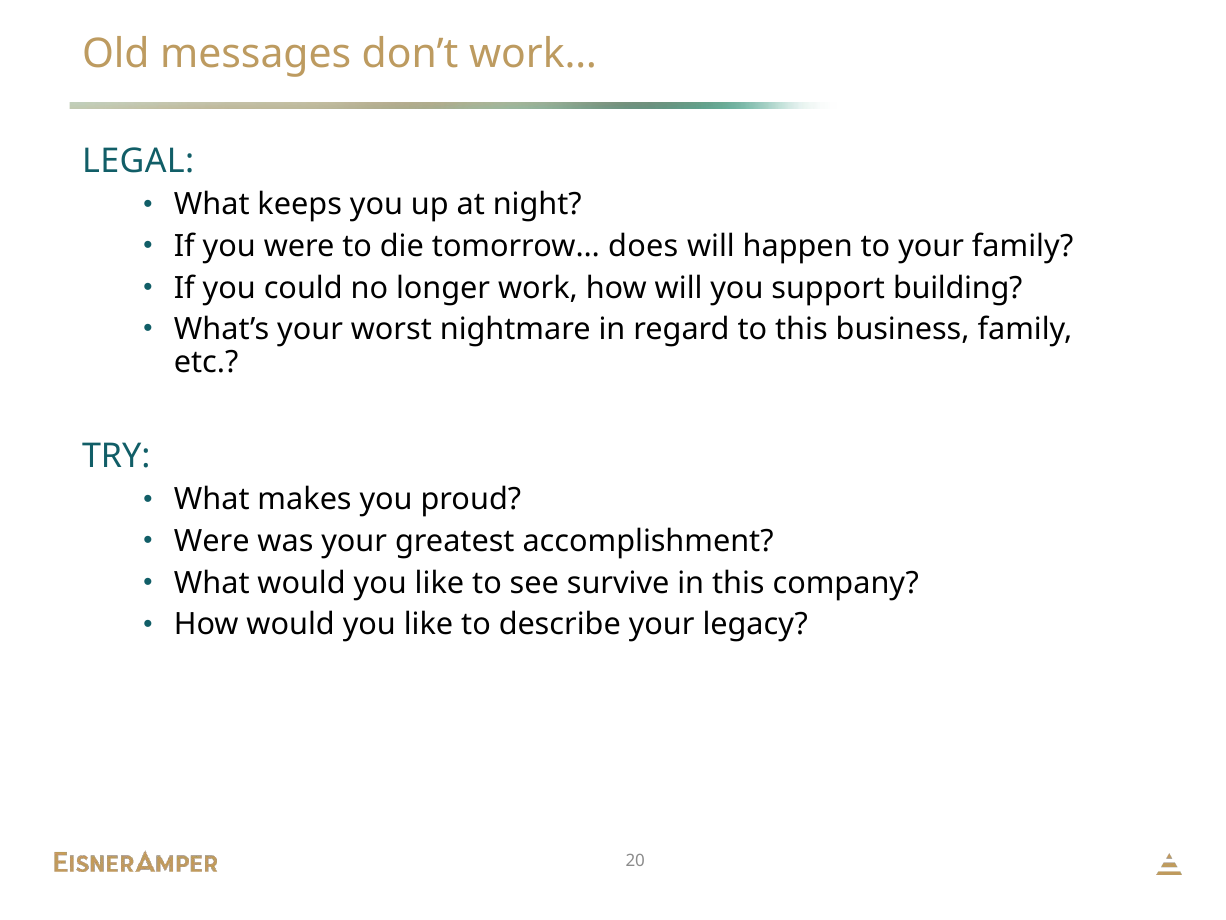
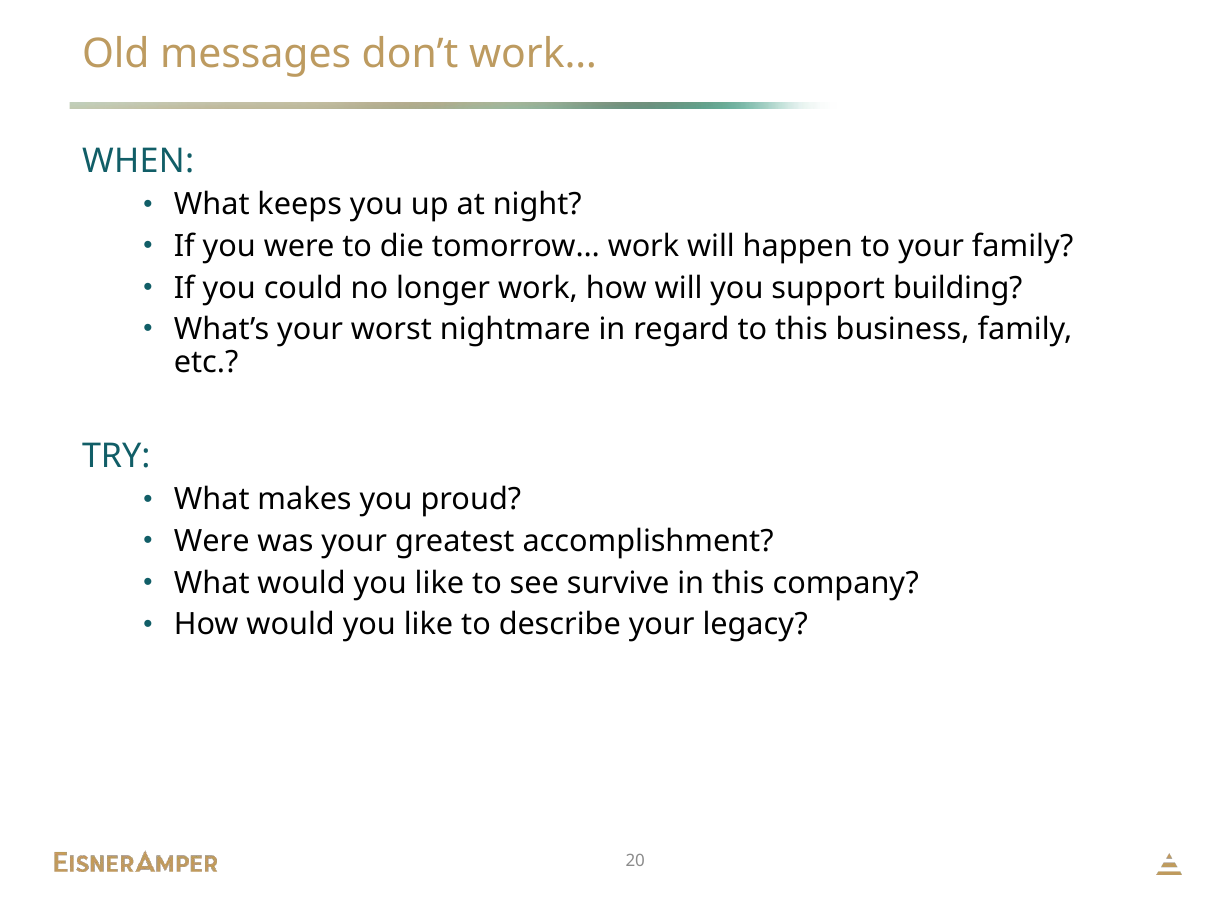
LEGAL: LEGAL -> WHEN (138, 161)
tomorrow… does: does -> work (643, 246)
